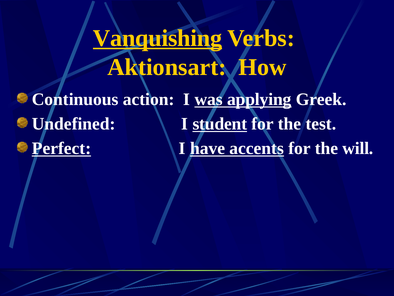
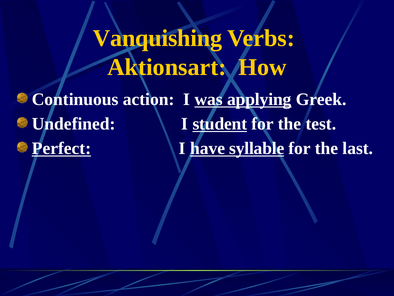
Vanquishing underline: present -> none (158, 38)
accents: accents -> syllable (257, 148)
will: will -> last (358, 148)
